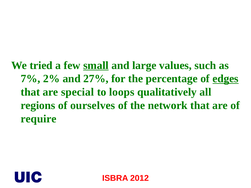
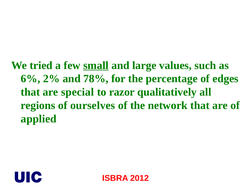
7%: 7% -> 6% (31, 79)
27%: 27% -> 78% (96, 79)
edges underline: present -> none (226, 79)
loops: loops -> razor (122, 92)
require: require -> applied (39, 119)
